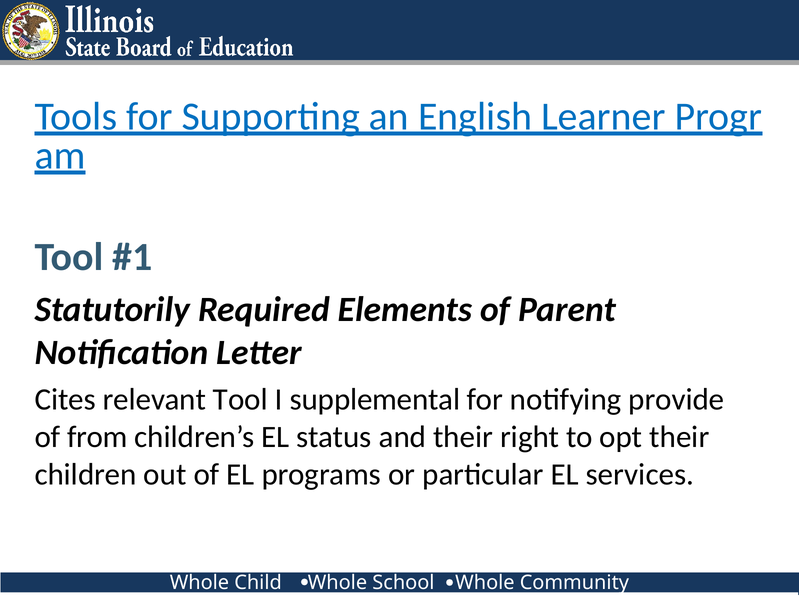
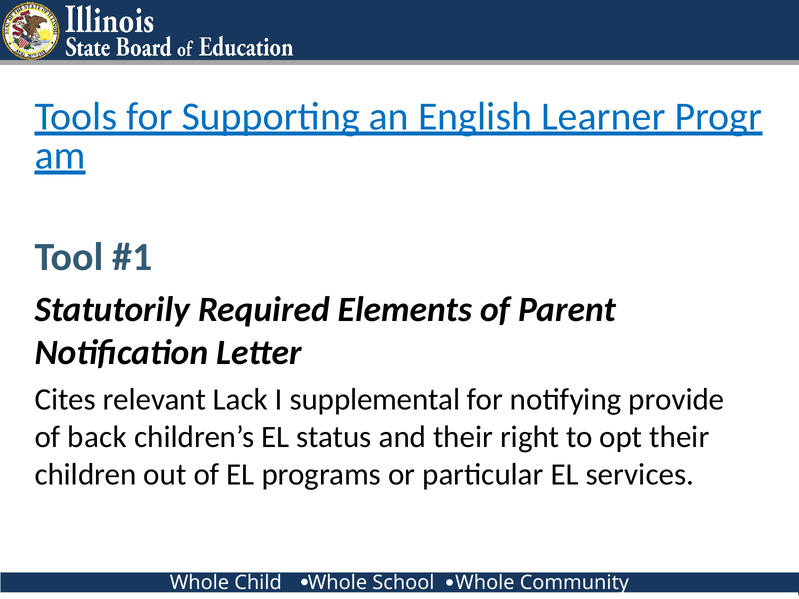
relevant Tool: Tool -> Lack (240, 400)
from: from -> back (97, 437)
